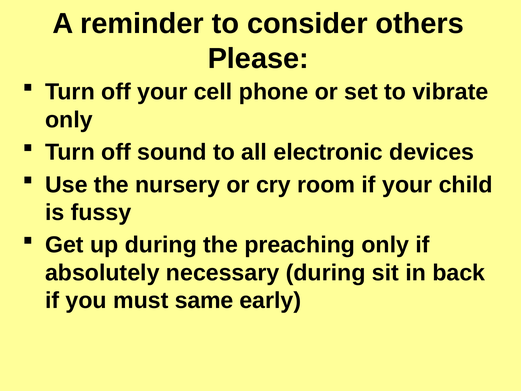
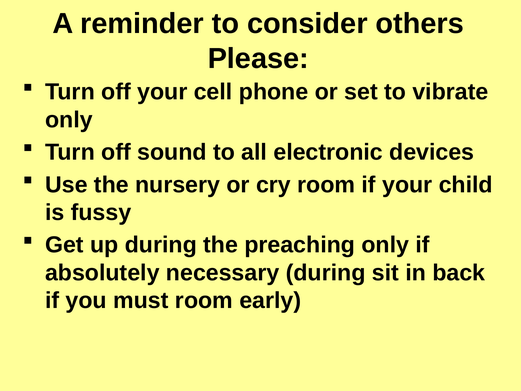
must same: same -> room (204, 300)
